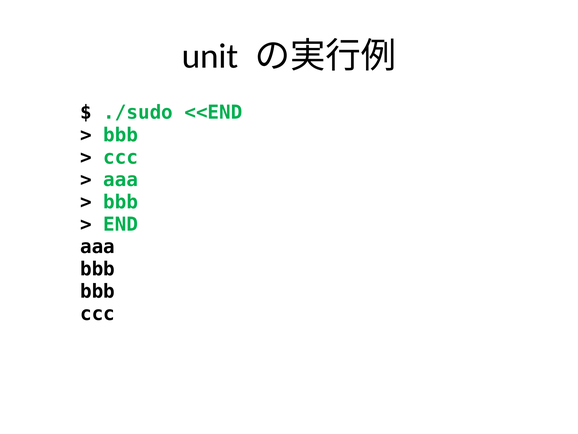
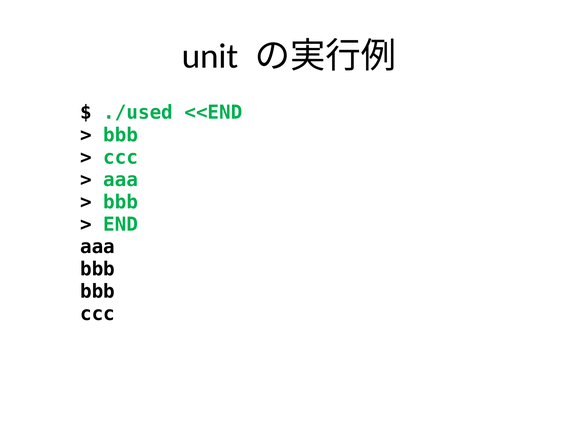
./sudo: ./sudo -> ./used (138, 112)
